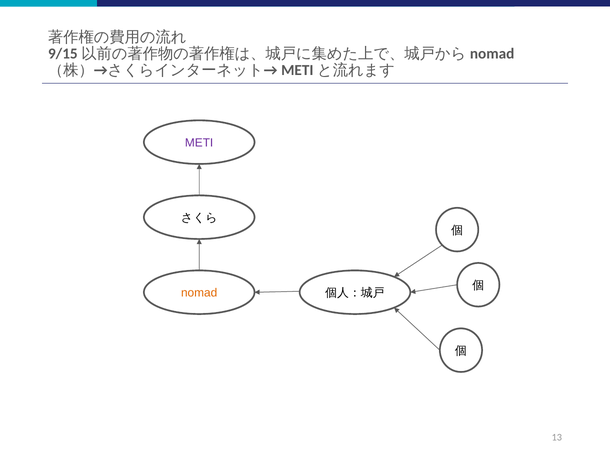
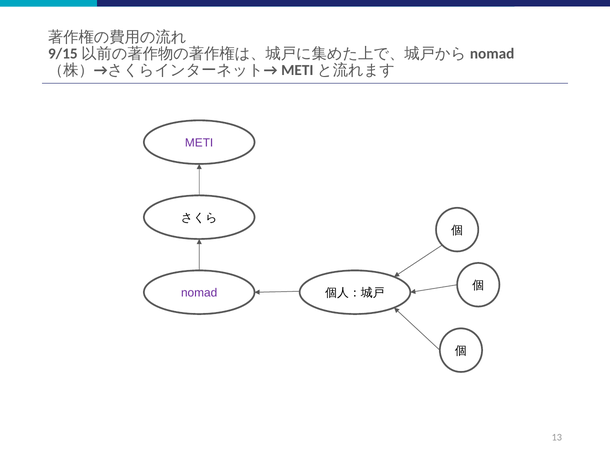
nomad colour: orange -> purple (199, 293)
